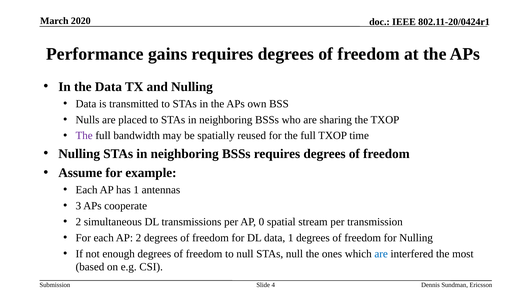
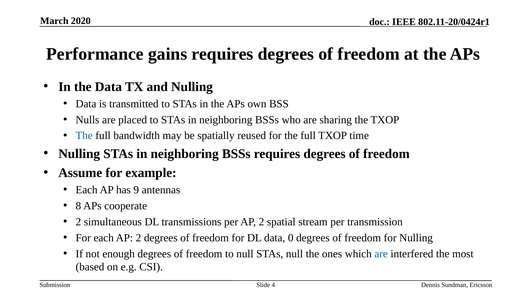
The colour: purple -> blue (84, 135)
has 1: 1 -> 9 (136, 190)
3: 3 -> 8 (78, 205)
per AP 0: 0 -> 2 (261, 221)
data 1: 1 -> 0 (291, 237)
